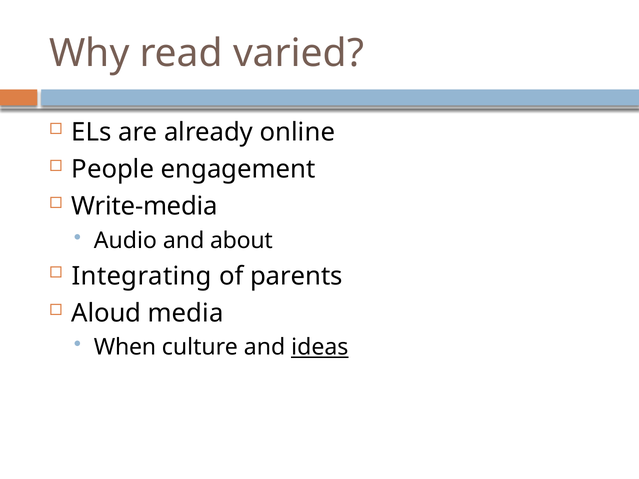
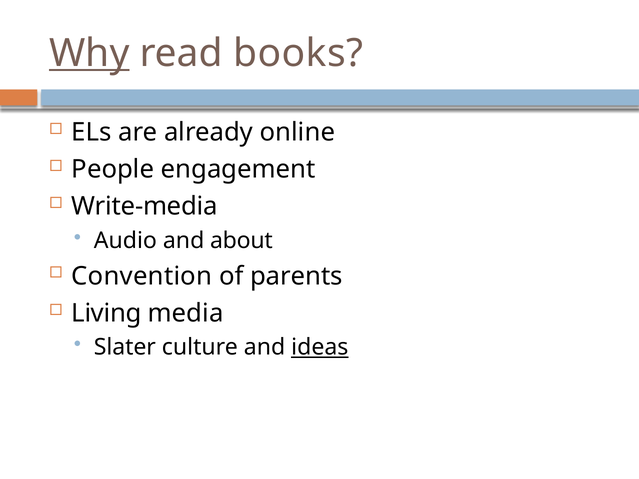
Why underline: none -> present (89, 53)
varied: varied -> books (298, 53)
Integrating: Integrating -> Convention (142, 276)
Aloud: Aloud -> Living (106, 313)
When: When -> Slater (125, 347)
